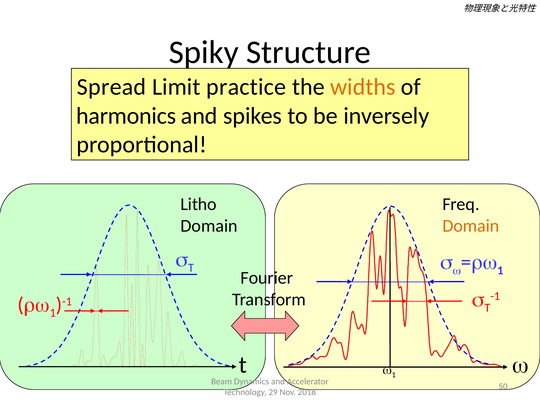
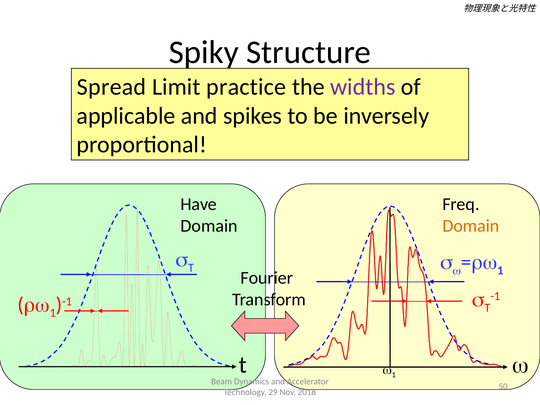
widths colour: orange -> purple (363, 87)
harmonics: harmonics -> applicable (126, 116)
Litho: Litho -> Have (199, 204)
